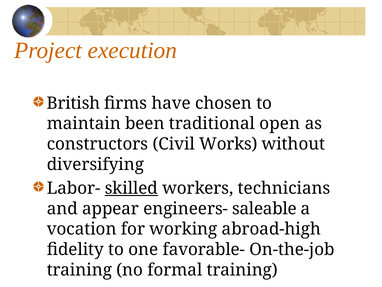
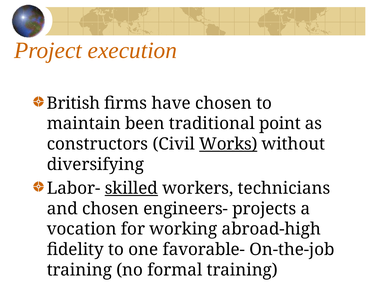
open: open -> point (280, 123)
Works underline: none -> present (228, 144)
and appear: appear -> chosen (110, 208)
saleable: saleable -> projects (264, 208)
